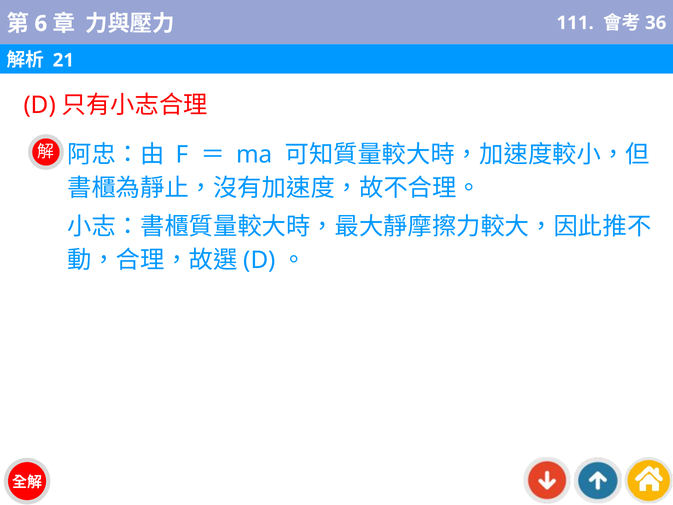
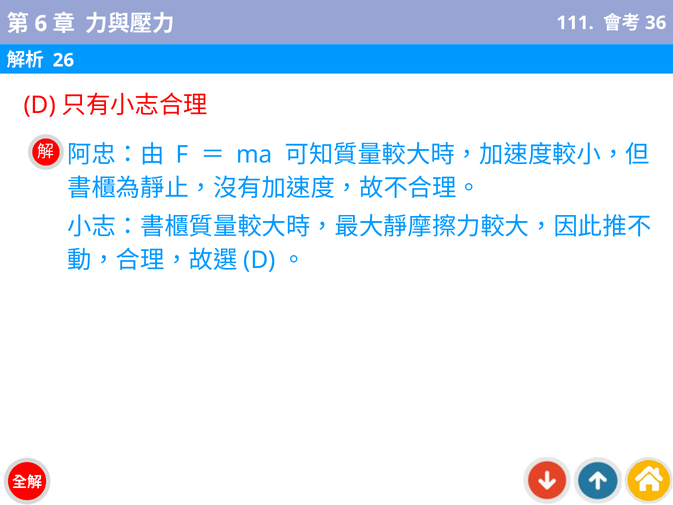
21: 21 -> 26 (63, 60)
